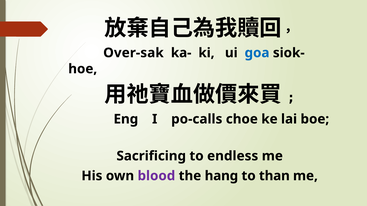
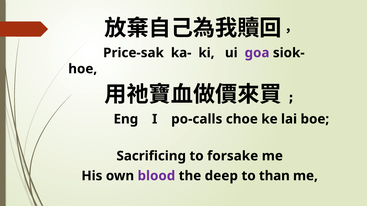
Over-sak: Over-sak -> Price-sak (133, 53)
goa colour: blue -> purple (257, 53)
endless: endless -> forsake (233, 156)
hang: hang -> deep (221, 176)
